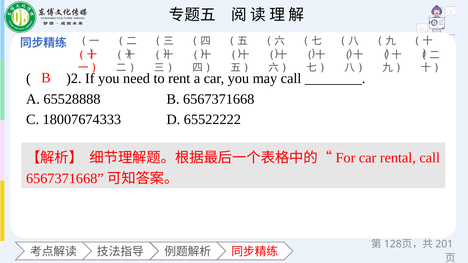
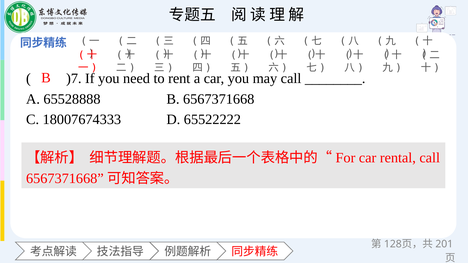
)2: )2 -> )7 (74, 79)
